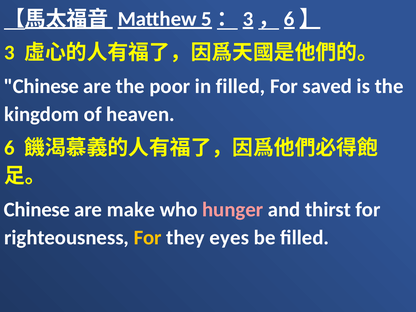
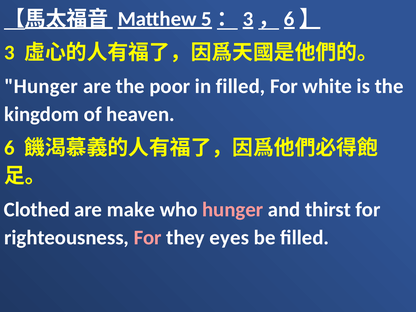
Chinese: Chinese -> Hunger (41, 86)
saved: saved -> white (327, 86)
Chinese: Chinese -> Clothed (37, 210)
For colour: yellow -> pink (148, 238)
